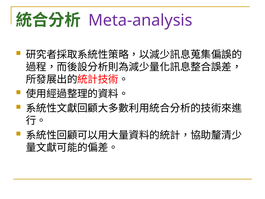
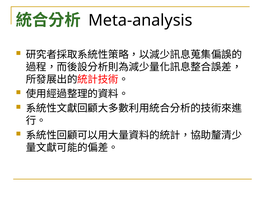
Meta-analysis colour: purple -> black (140, 20)
